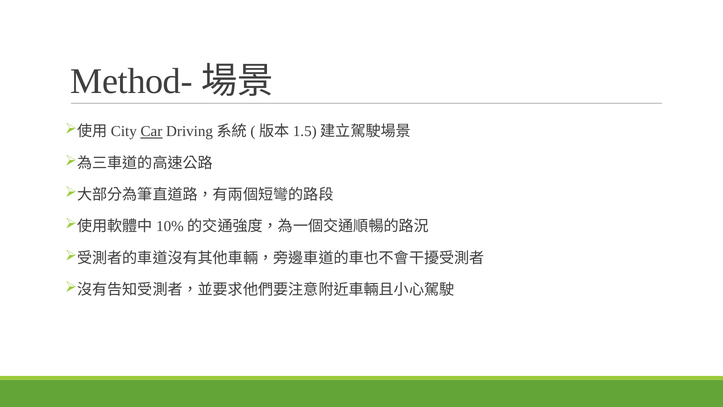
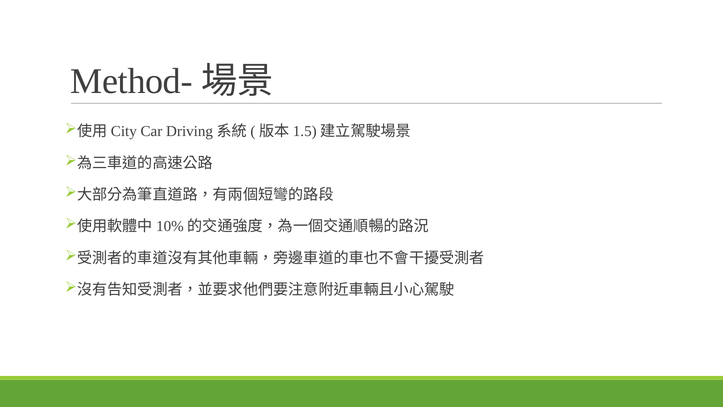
Car underline: present -> none (151, 131)
